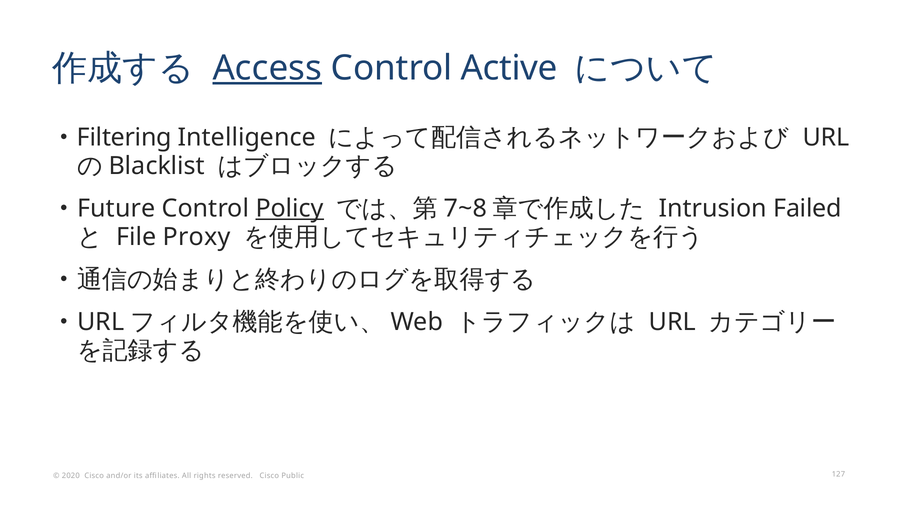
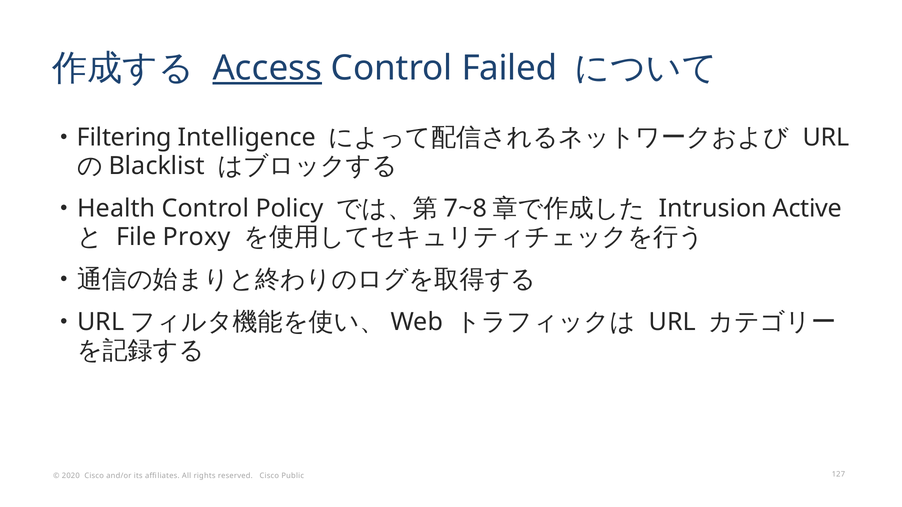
Active: Active -> Failed (509, 68)
Future: Future -> Health (116, 209)
Policy underline: present -> none (290, 209)
Failed: Failed -> Active (808, 209)
